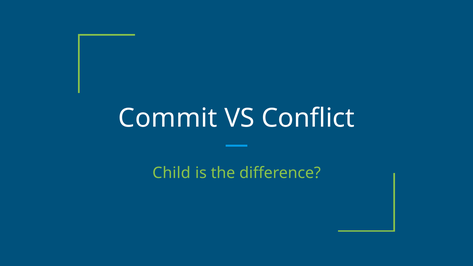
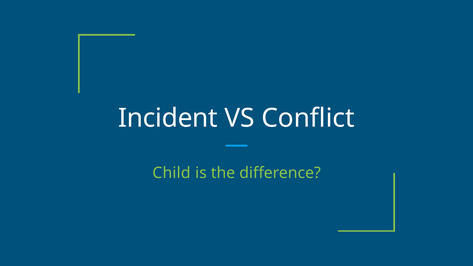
Commit: Commit -> Incident (168, 118)
